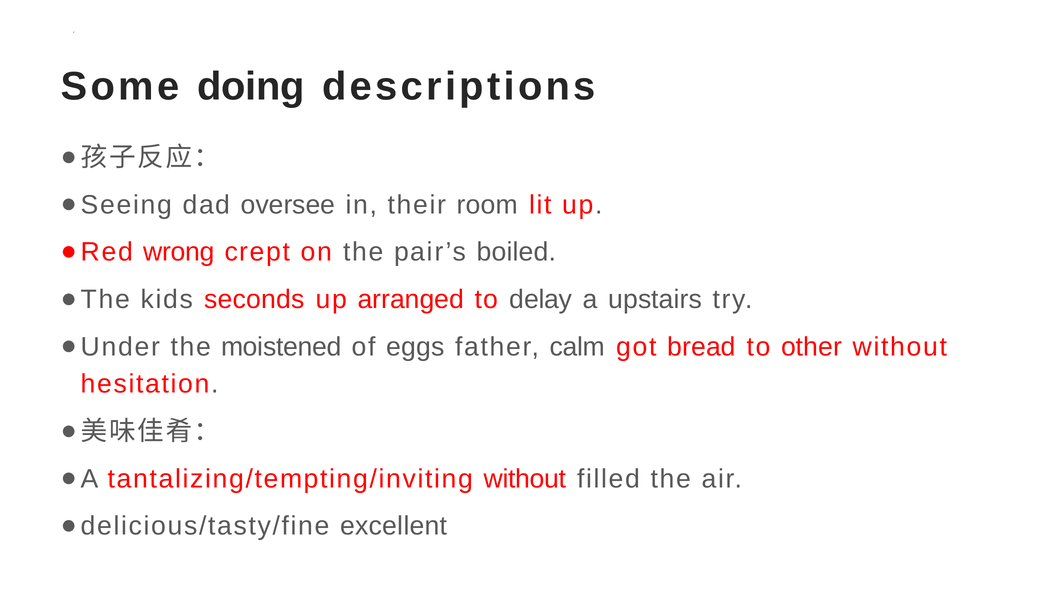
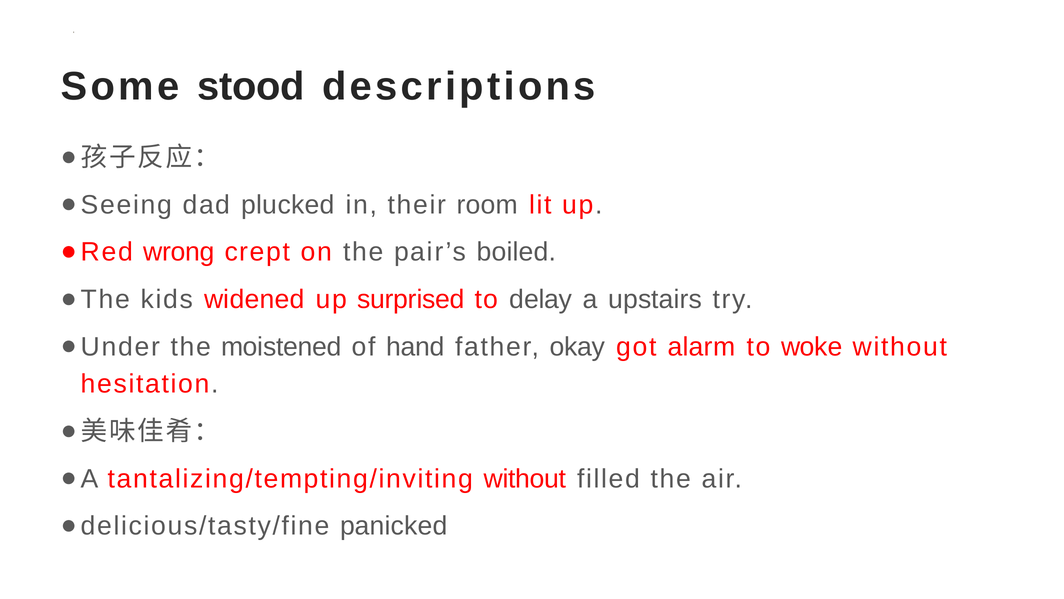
doing: doing -> stood (251, 87)
oversee: oversee -> plucked (288, 205)
seconds: seconds -> widened (254, 299)
arranged: arranged -> surprised (411, 299)
eggs: eggs -> hand (415, 347)
calm: calm -> okay (577, 347)
bread: bread -> alarm (701, 347)
other: other -> woke (812, 347)
excellent: excellent -> panicked (394, 526)
